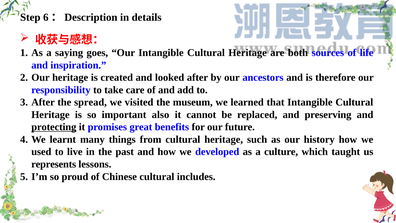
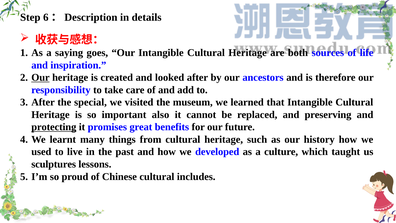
Our underline: none -> present (40, 77)
spread: spread -> special (90, 102)
represents: represents -> sculptures (54, 164)
